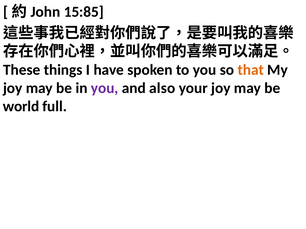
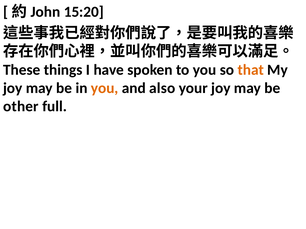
15:85: 15:85 -> 15:20 (84, 12)
you colour: purple -> orange (105, 88)
world: world -> other (21, 107)
